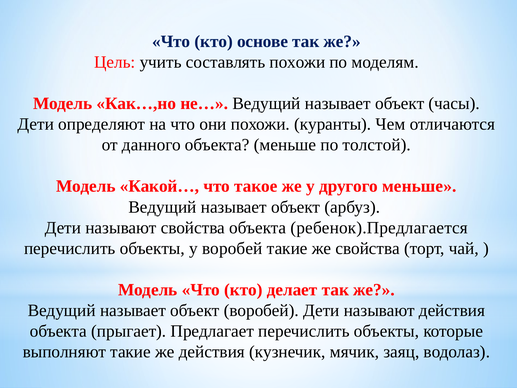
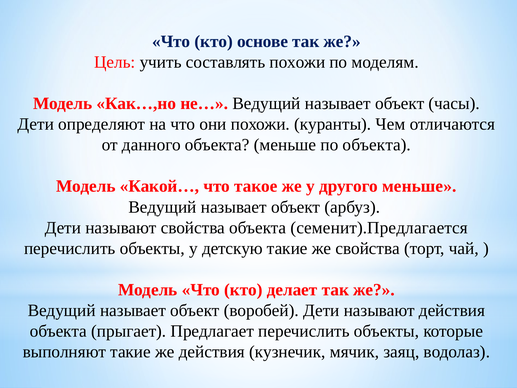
по толстой: толстой -> объекта (377, 145)
ребенок).Предлагается: ребенок).Предлагается -> семенит).Предлагается (379, 228)
у воробей: воробей -> детскую (232, 248)
